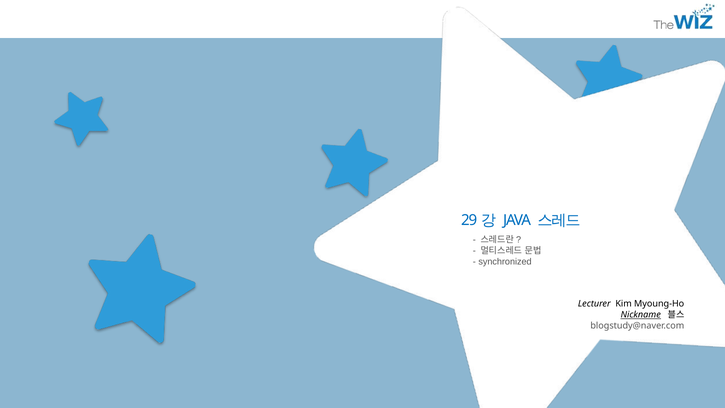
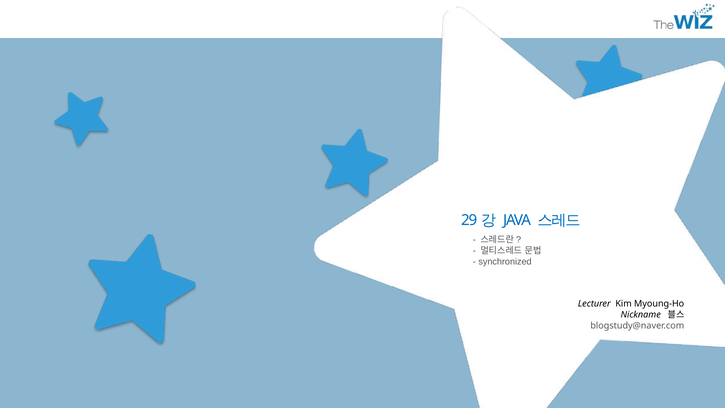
Nickname underline: present -> none (641, 315)
